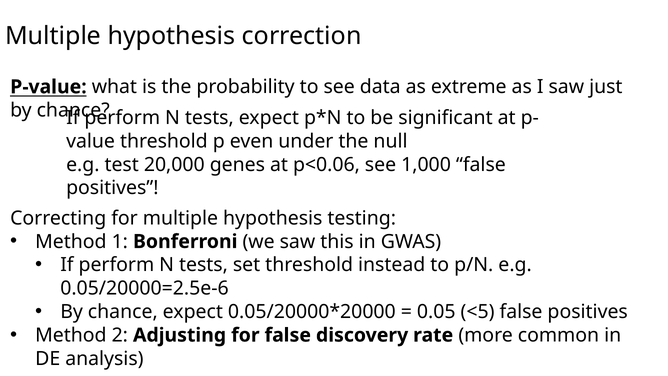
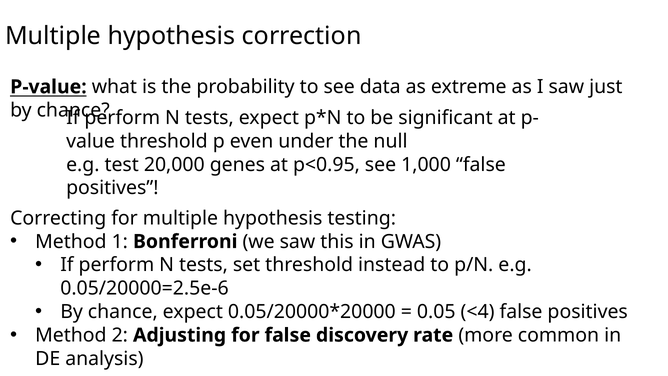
p<0.06: p<0.06 -> p<0.95 (326, 165)
<5: <5 -> <4 (478, 312)
